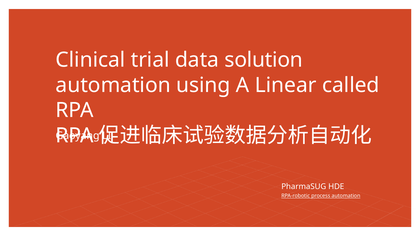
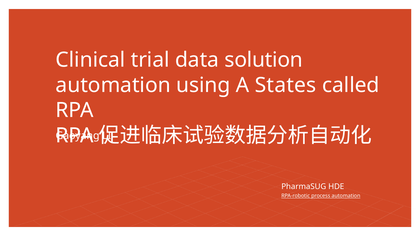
Linear: Linear -> States (286, 85)
